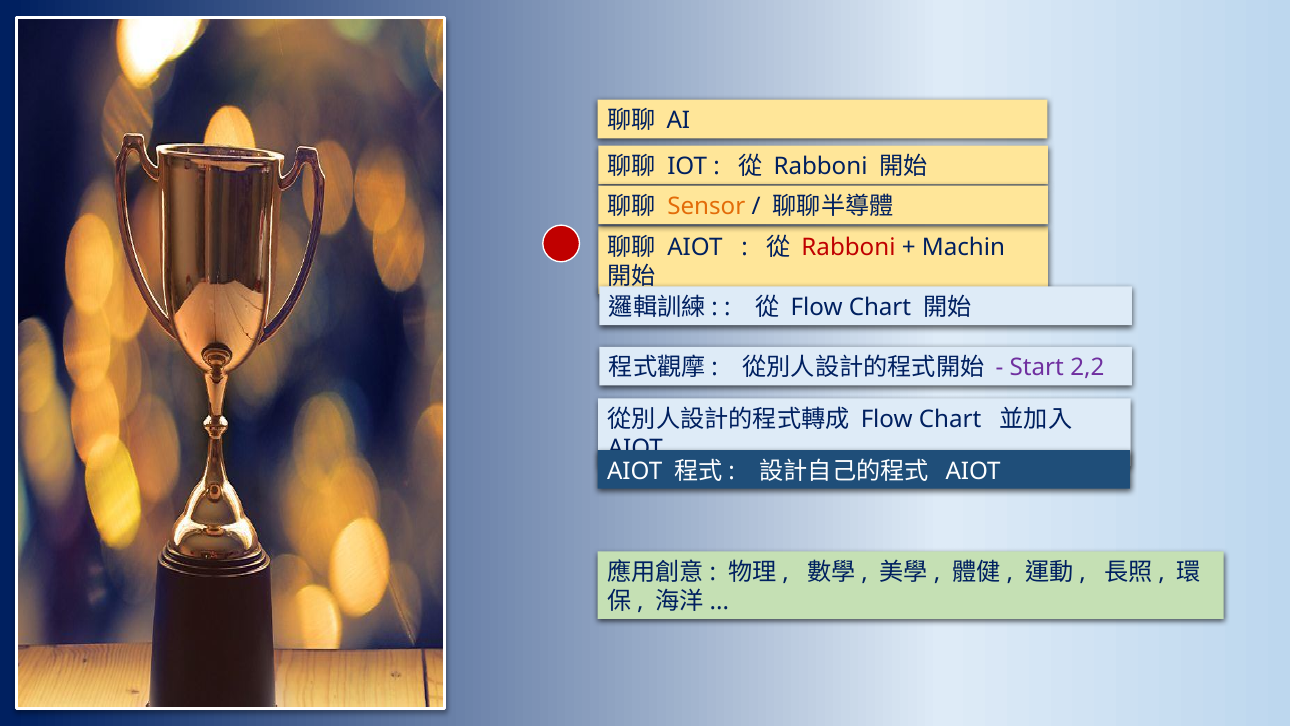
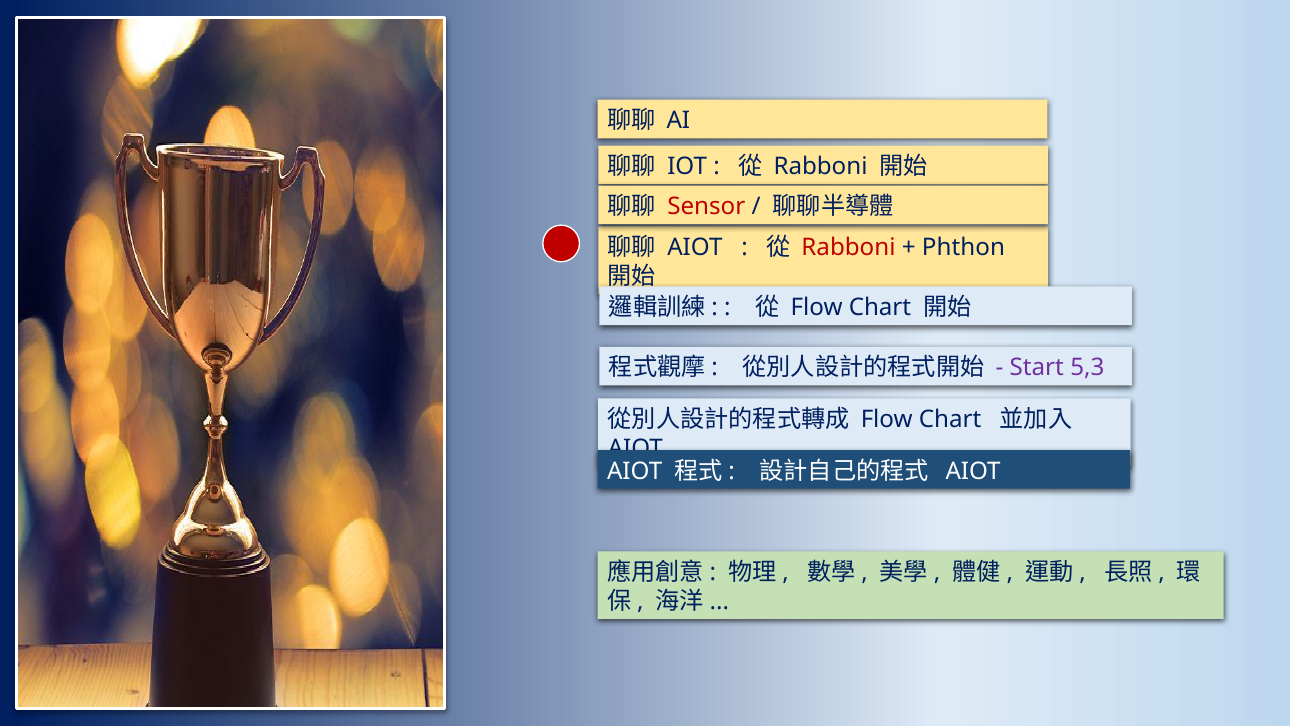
Sensor colour: orange -> red (706, 207)
Machin: Machin -> Phthon (963, 247)
2,2: 2,2 -> 5,3 (1087, 368)
